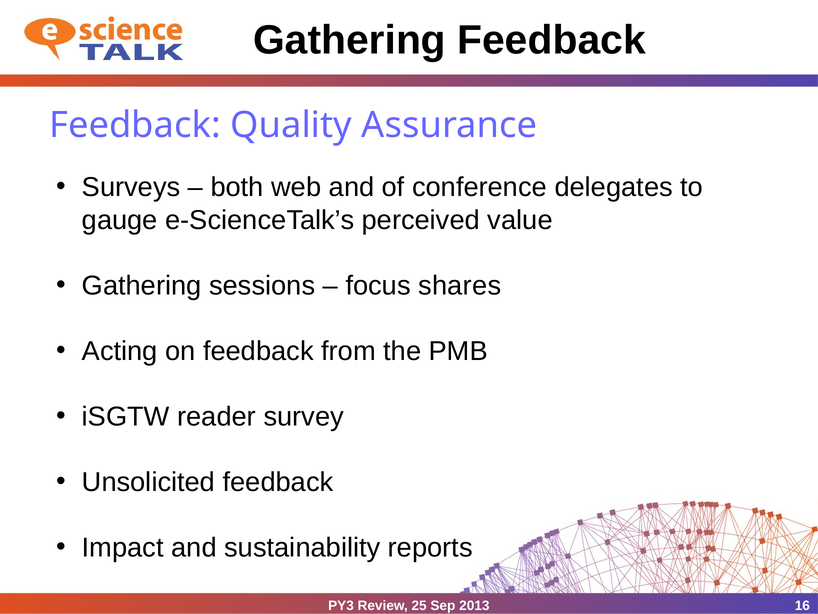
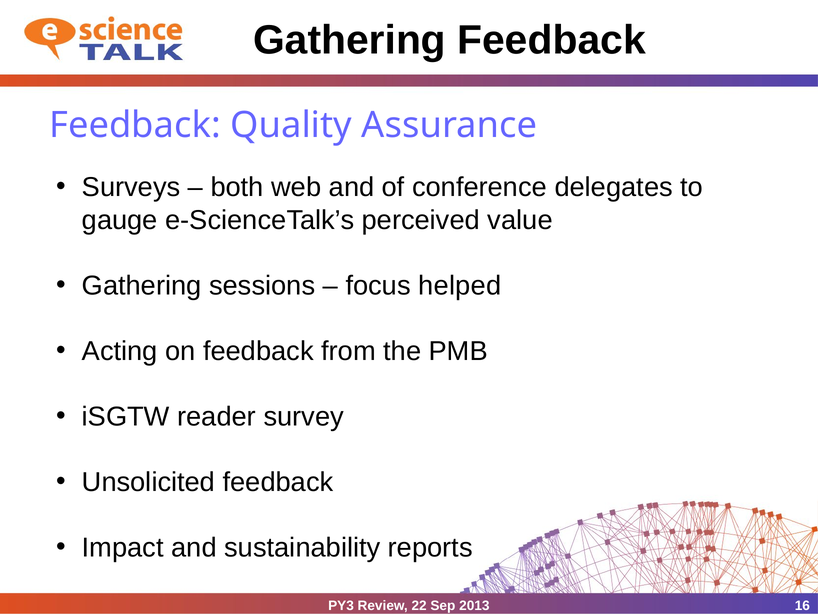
shares: shares -> helped (460, 285)
25: 25 -> 22 (419, 605)
